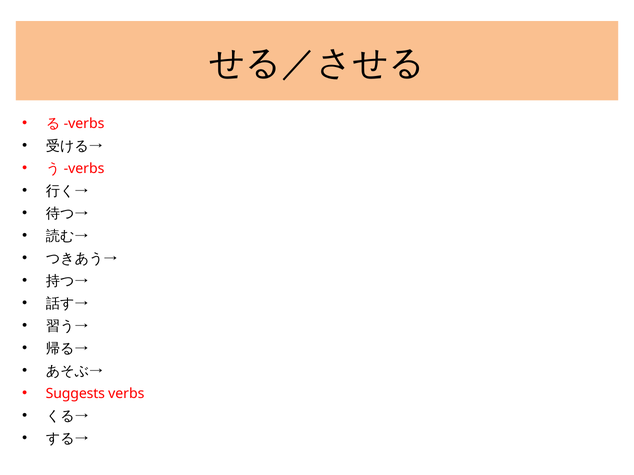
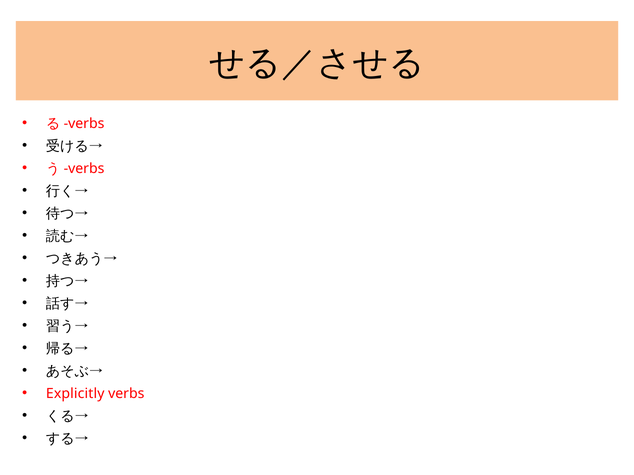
Suggests: Suggests -> Explicitly (75, 394)
